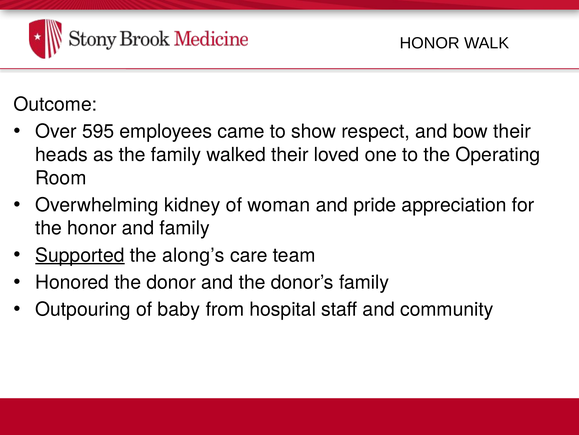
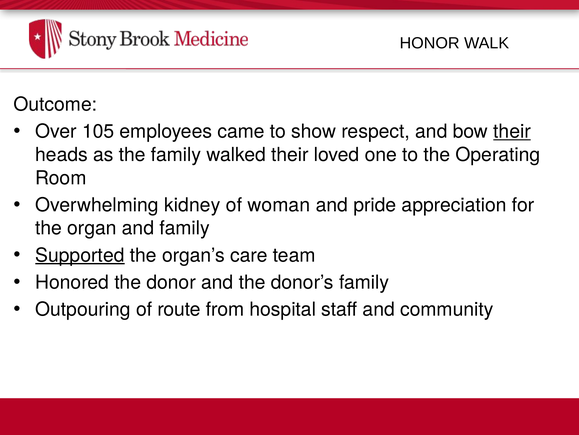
595: 595 -> 105 (98, 131)
their underline: none -> present (512, 131)
the honor: honor -> organ (92, 228)
along’s: along’s -> organ’s (193, 255)
baby: baby -> route (179, 309)
